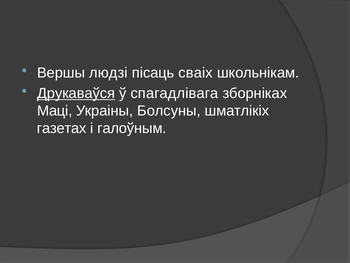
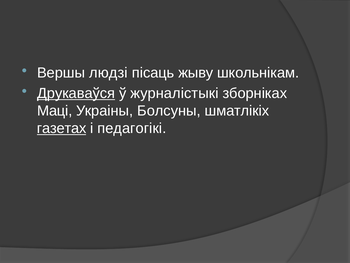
сваіх: сваіх -> жыву (196, 73)
спагадлівага: спагадлівага -> журналістыкі (174, 93)
газетах underline: none -> present (62, 128)
галоўным: галоўным -> педагогікі (132, 128)
